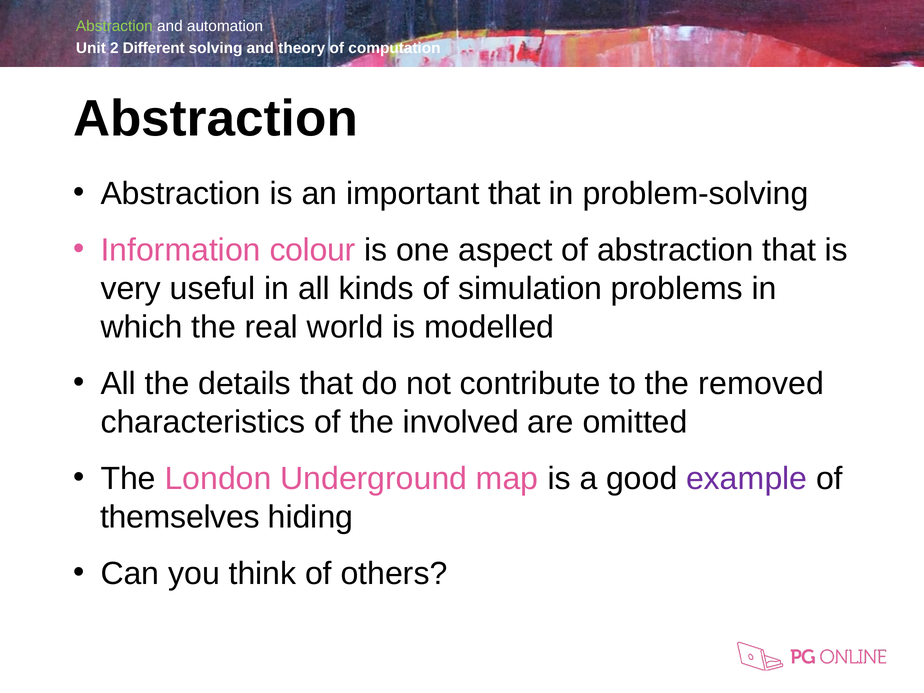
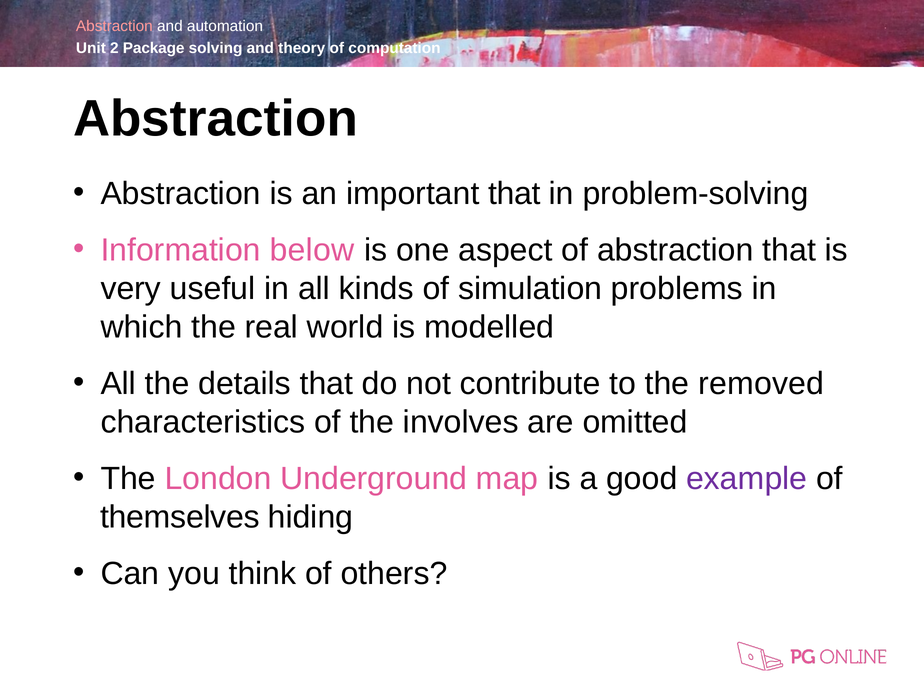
Abstraction colour: light green -> pink (114, 26)
Different: Different -> Package (154, 48)
colour: colour -> below (312, 250)
involved: involved -> involves (461, 422)
